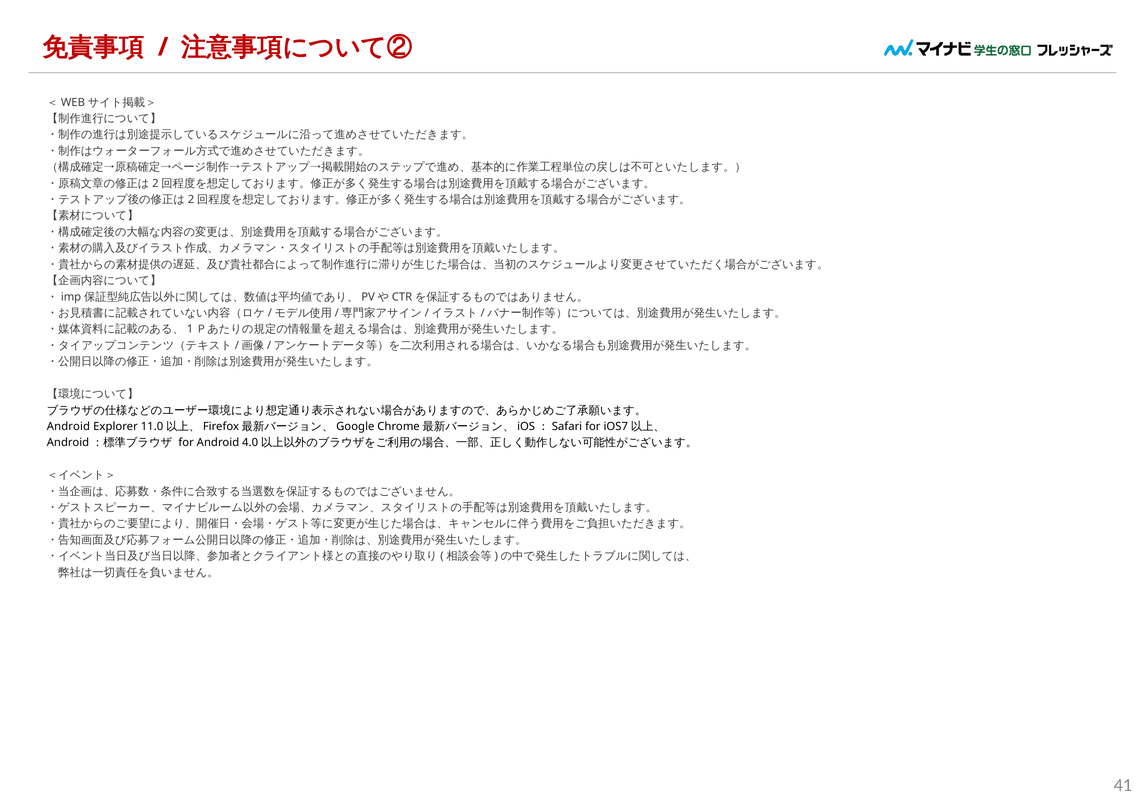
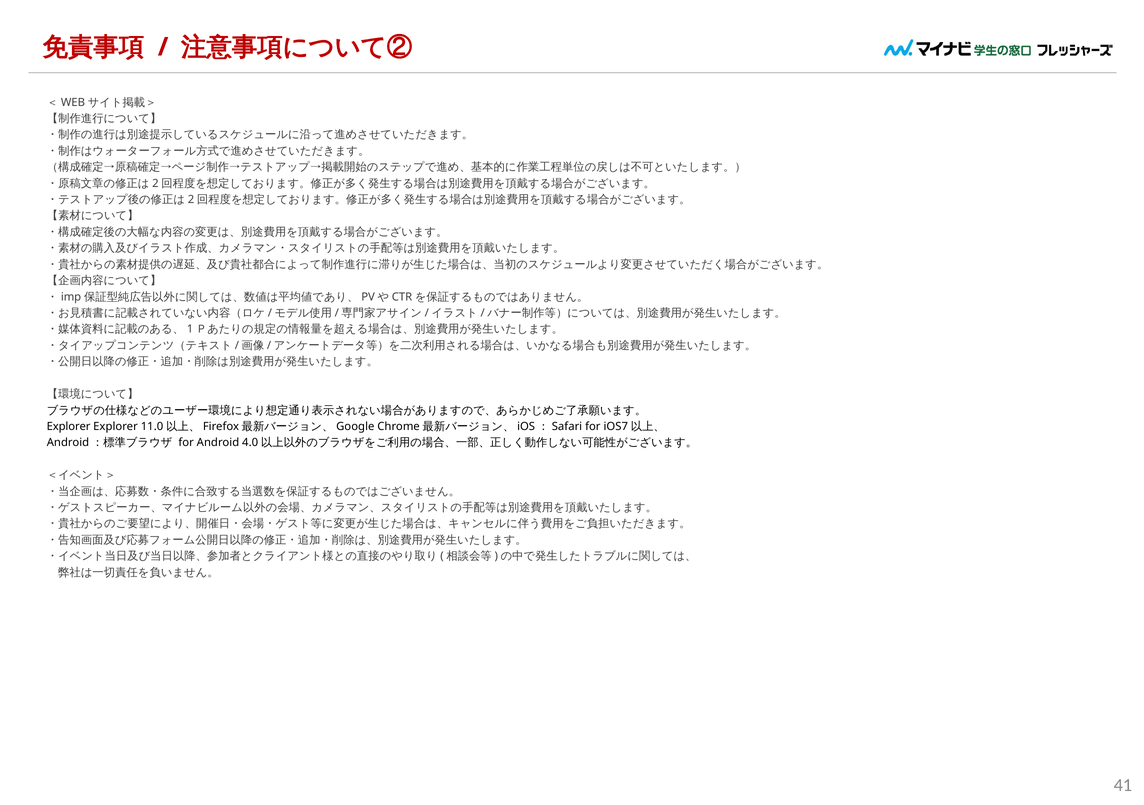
Android: Android -> Explorer (69, 427)
